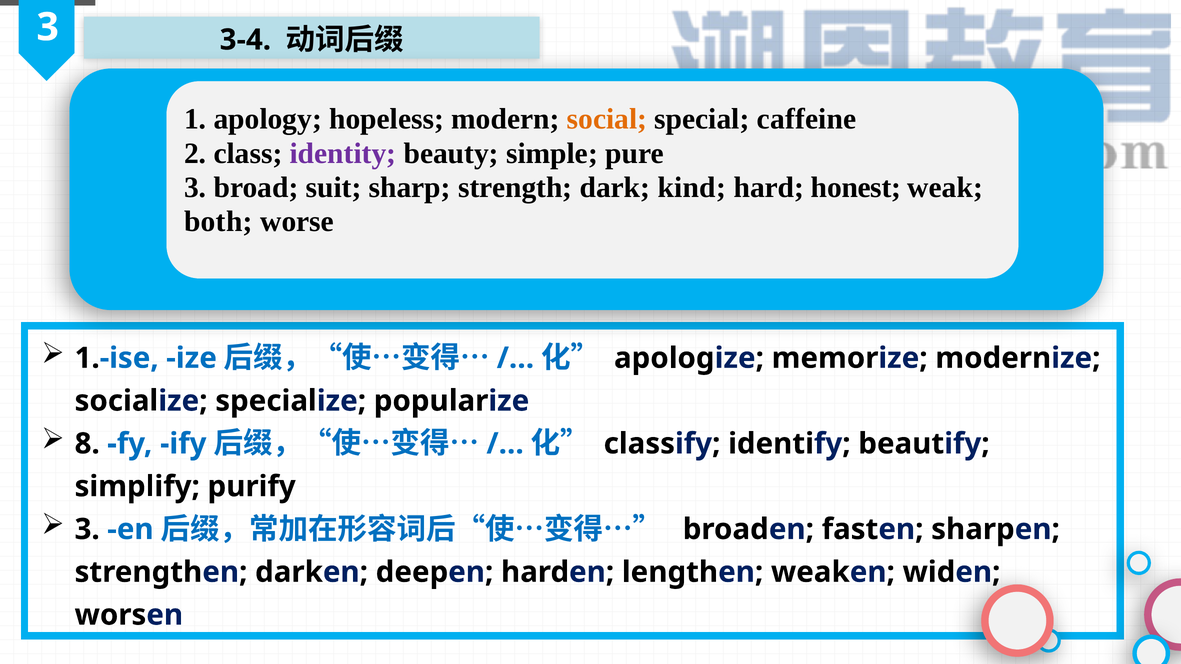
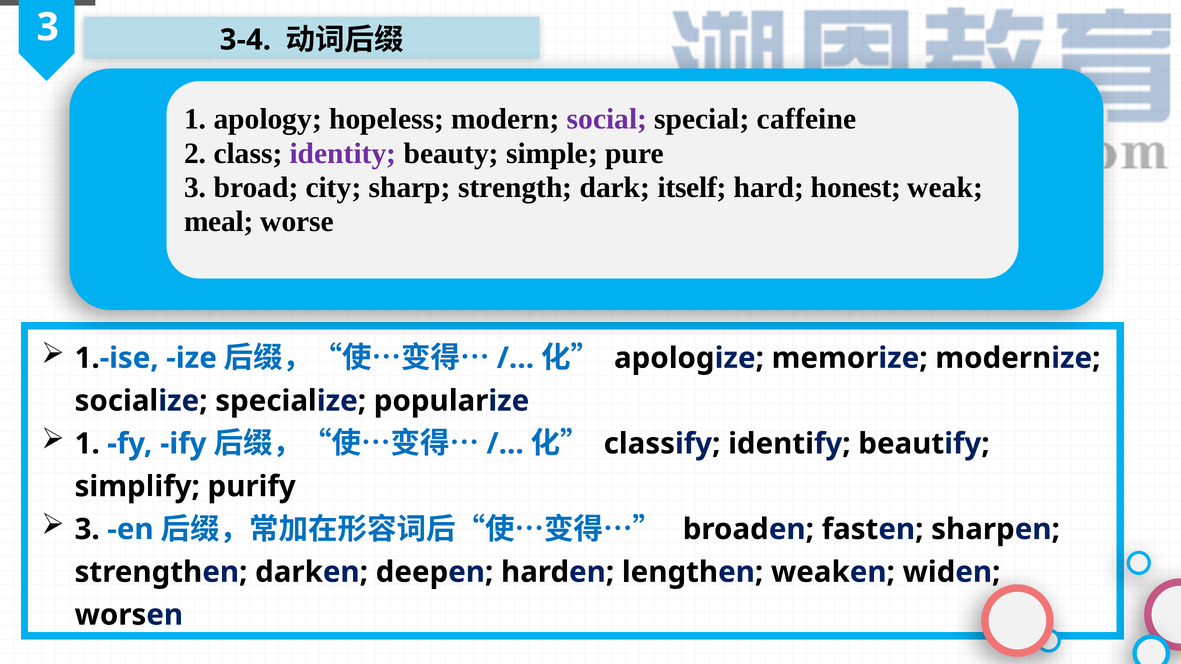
social colour: orange -> purple (607, 119)
suit: suit -> city (334, 188)
kind: kind -> itself (692, 188)
both: both -> meal (219, 222)
8: 8 -> 1 (87, 444)
